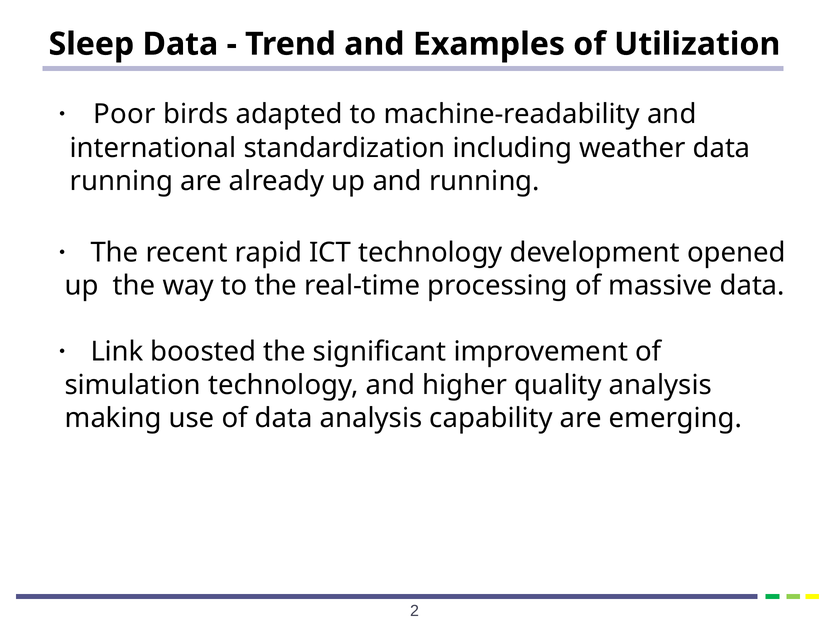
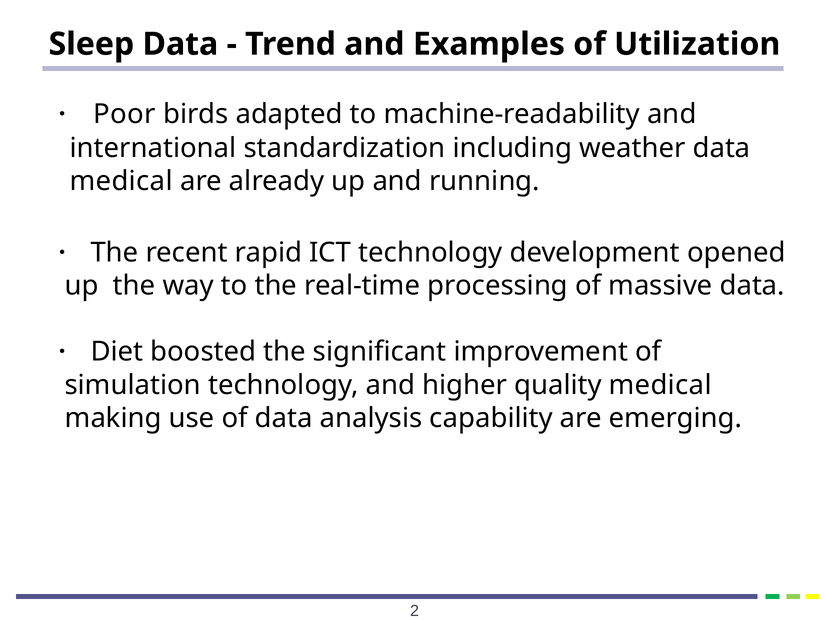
running: running -> medical (121, 181)
Link: Link -> Diet (117, 352)
quality analysis: analysis -> medical (660, 385)
